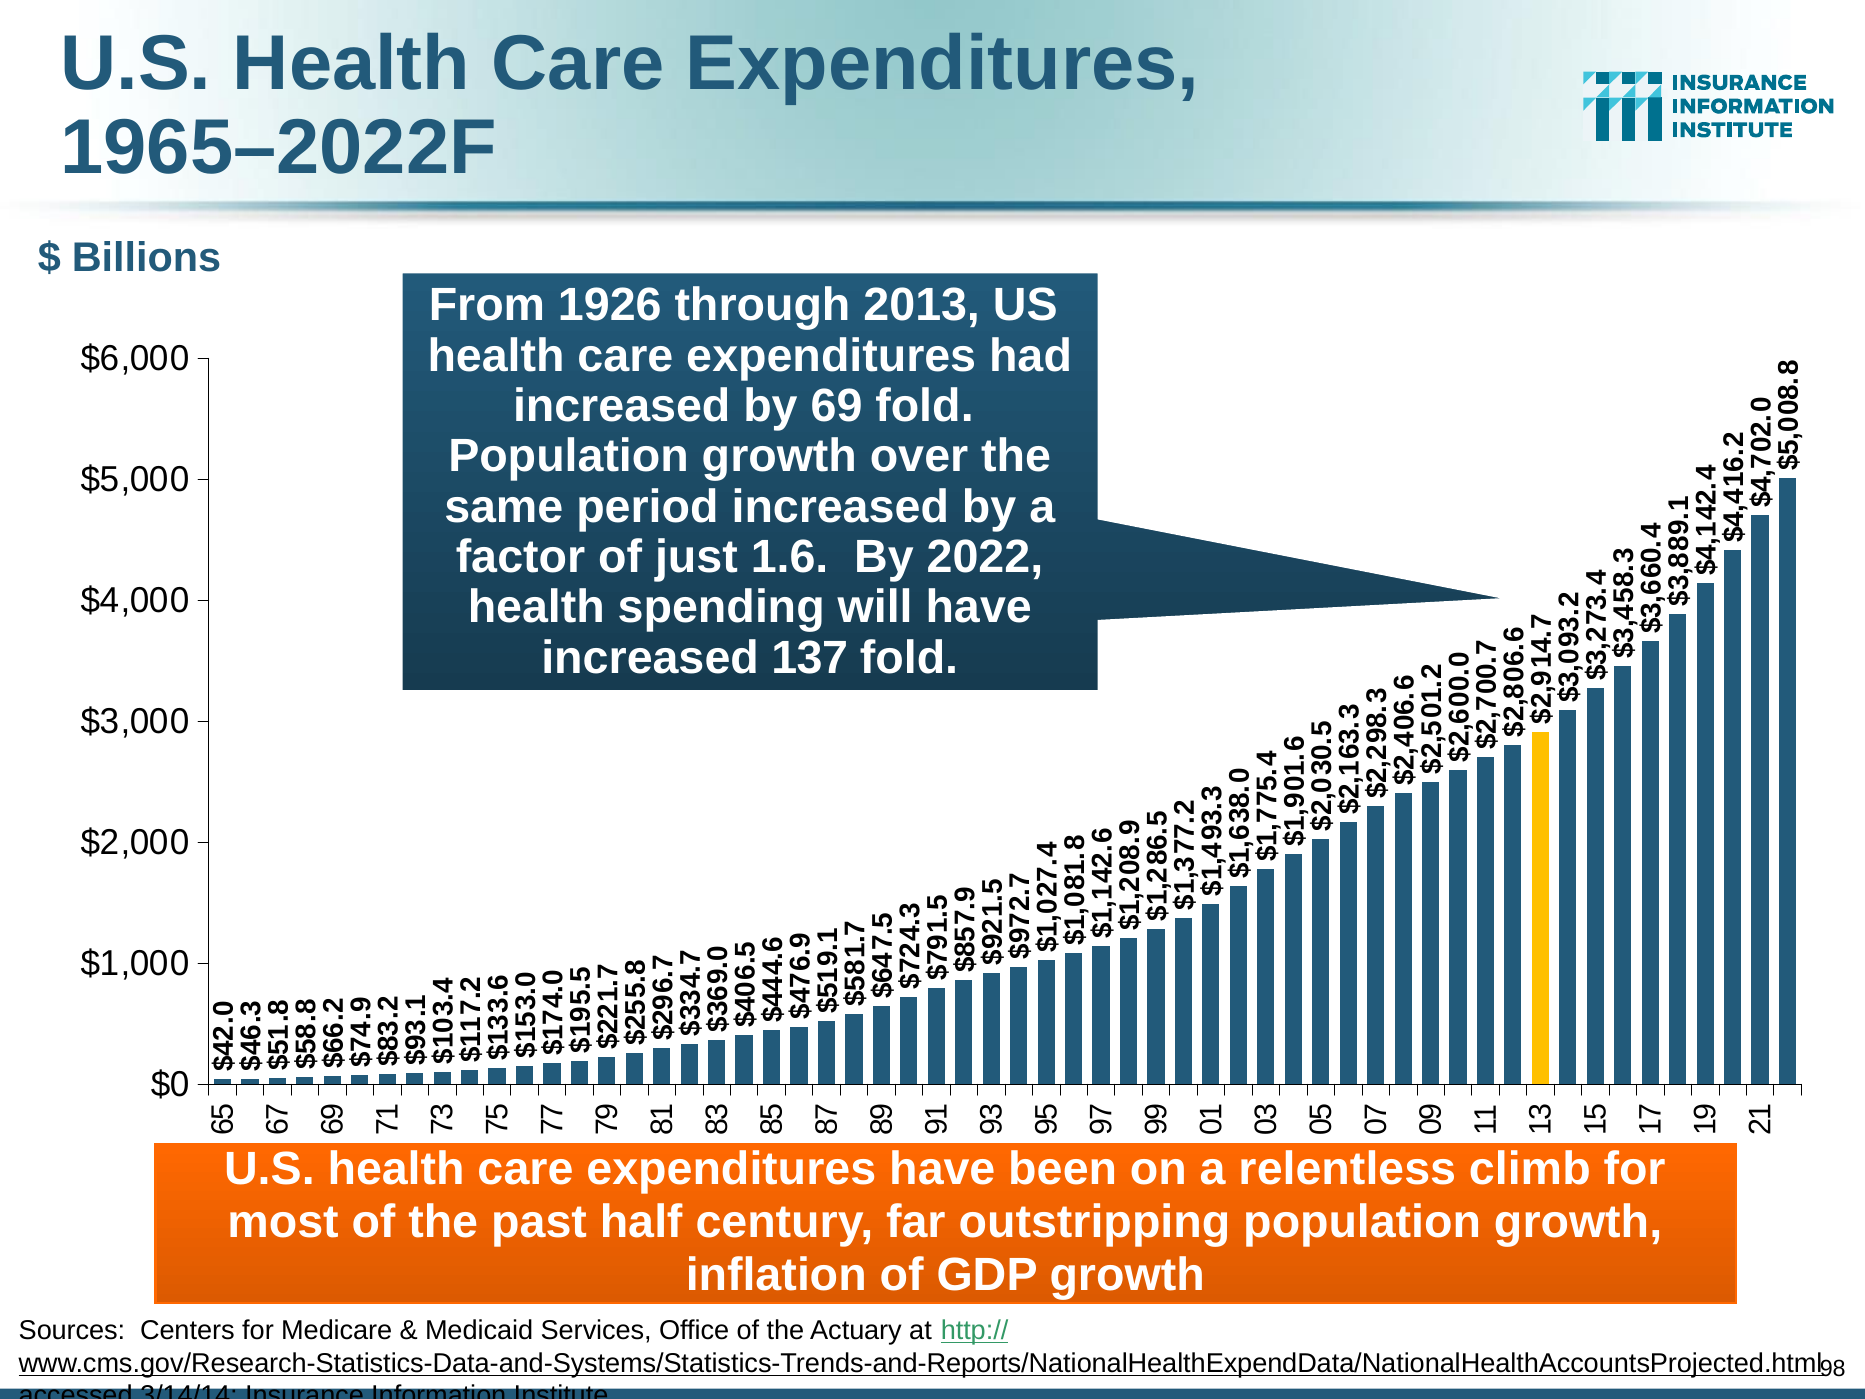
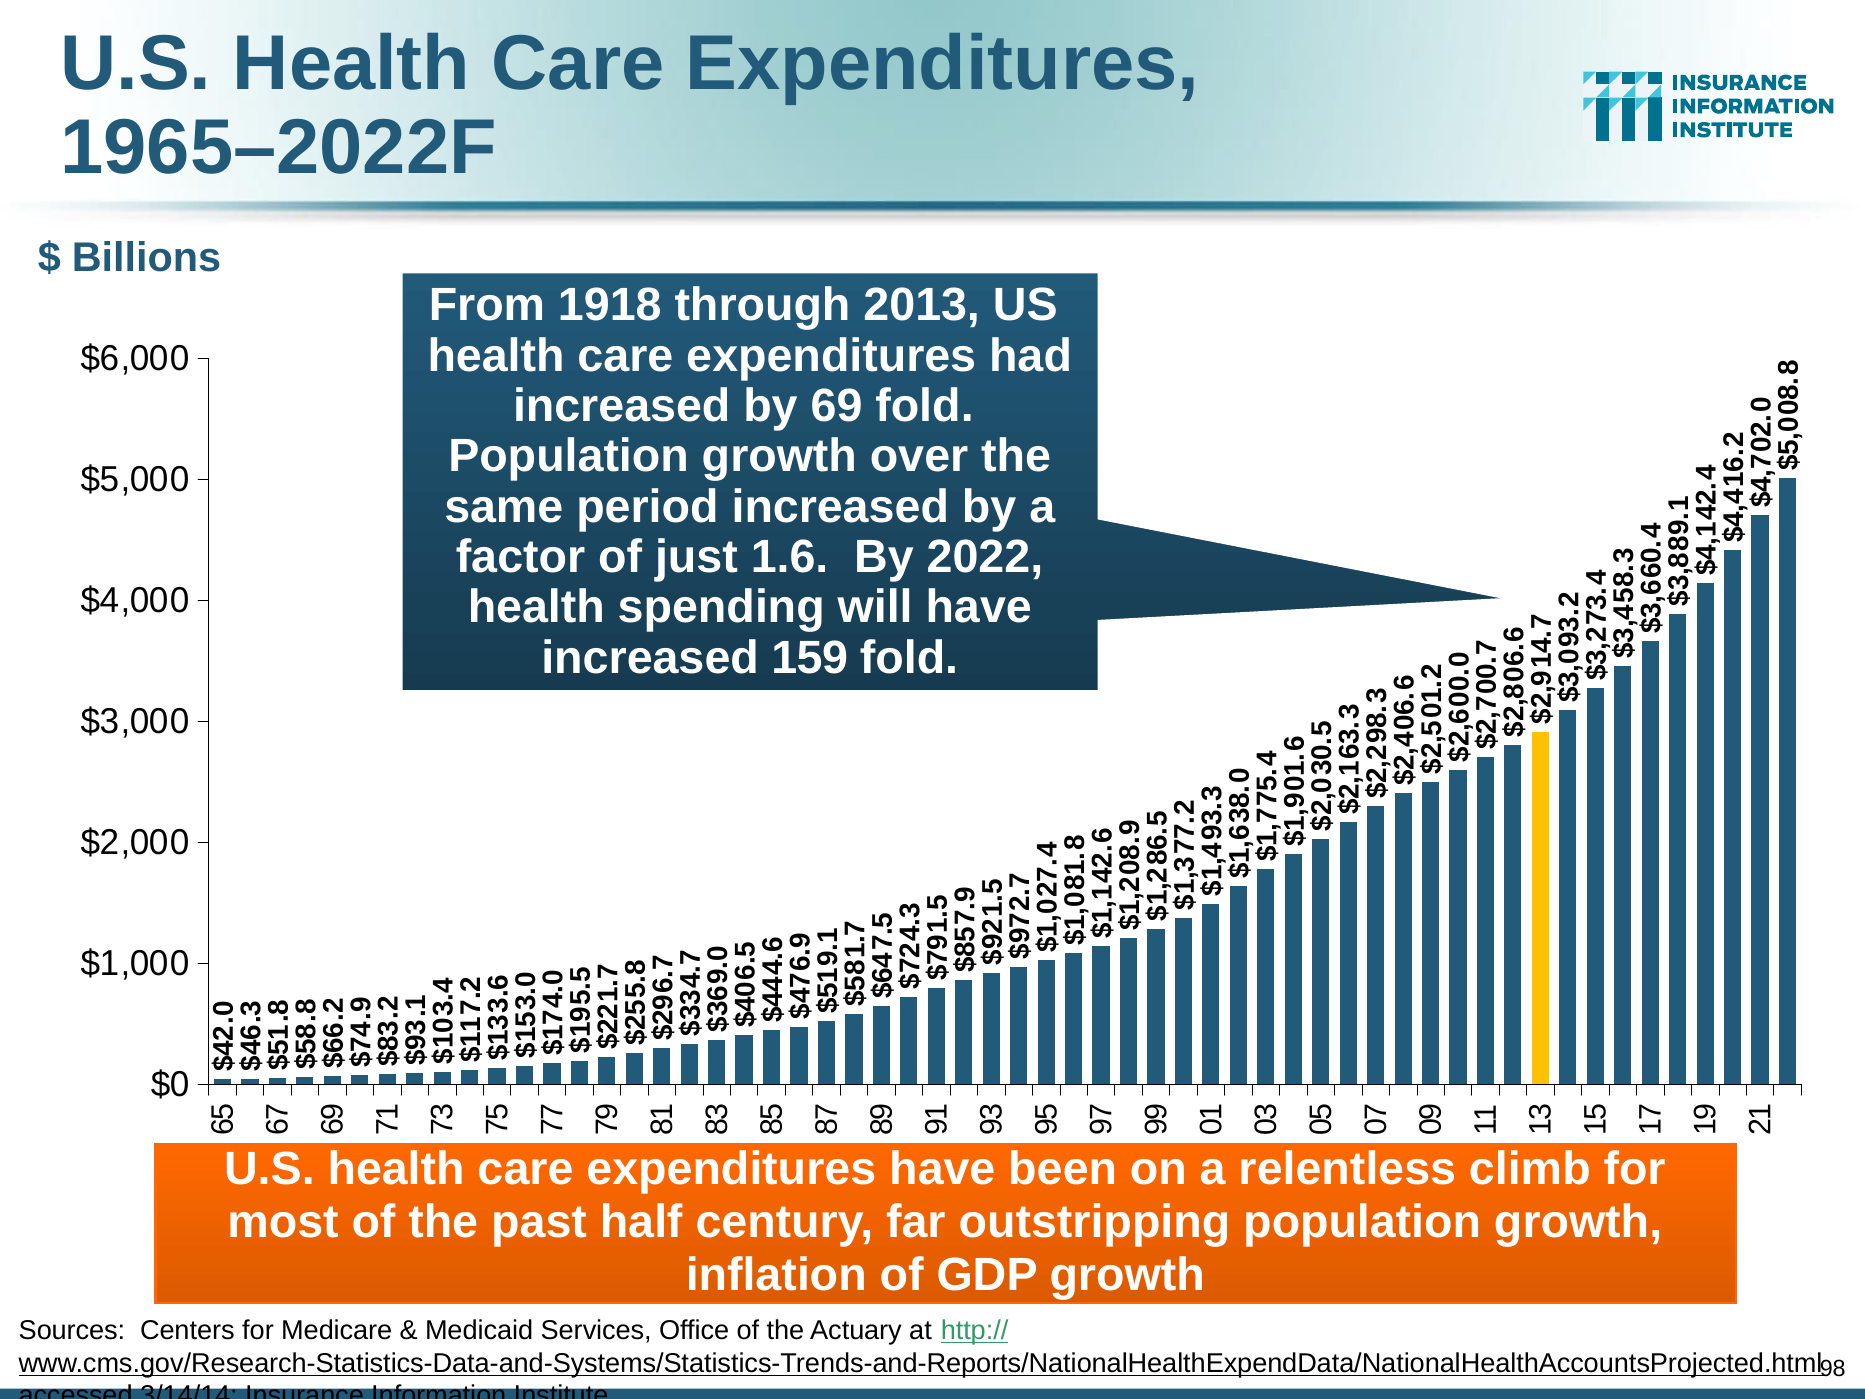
1926: 1926 -> 1918 (610, 305)
137: 137 -> 159 (810, 658)
